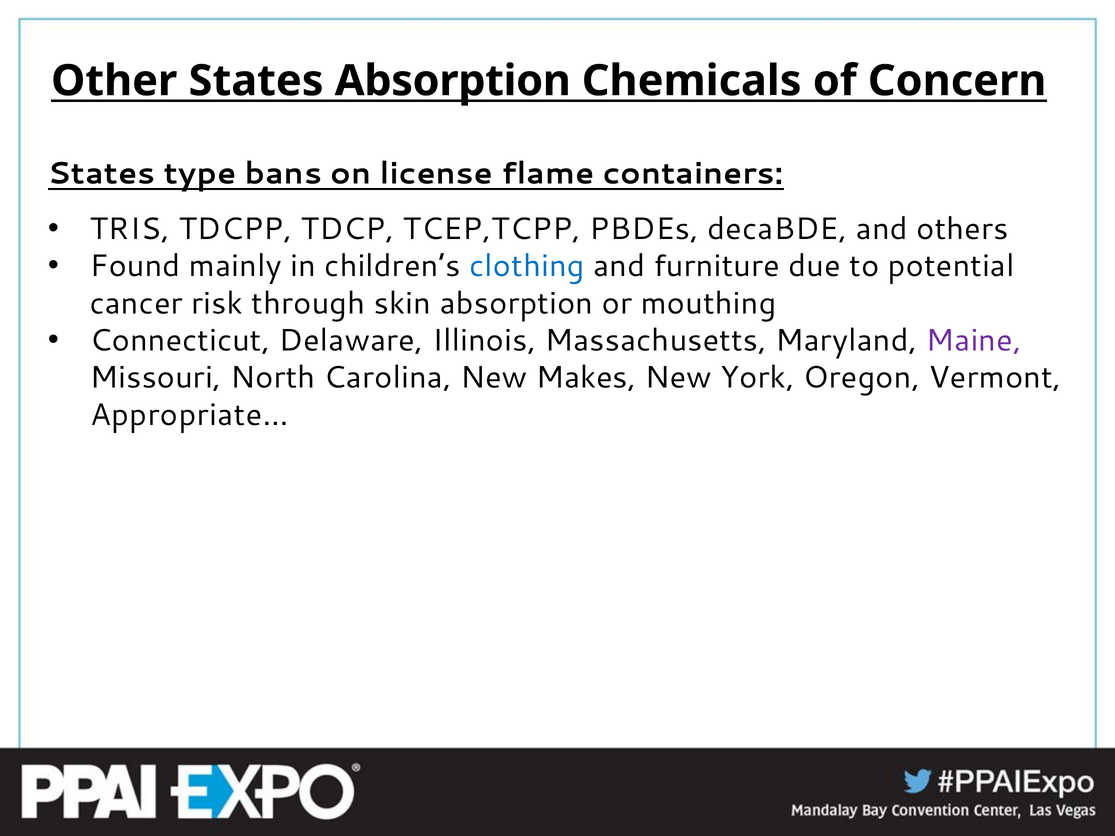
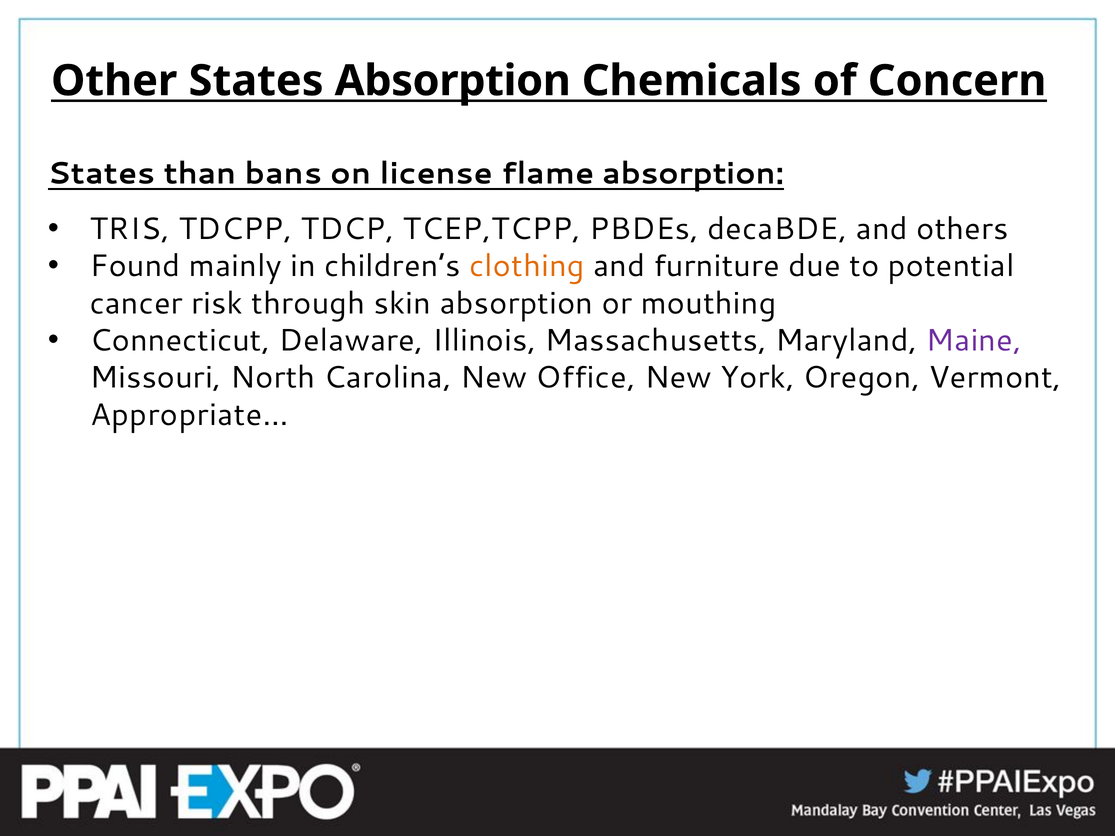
type: type -> than (200, 173)
flame containers: containers -> absorption (693, 173)
clothing colour: blue -> orange (527, 266)
Makes: Makes -> Office (586, 378)
